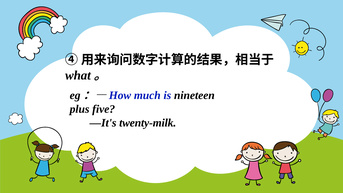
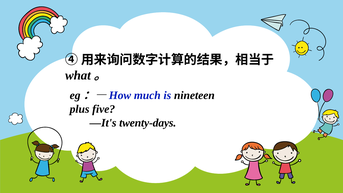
twenty-milk: twenty-milk -> twenty-days (148, 123)
